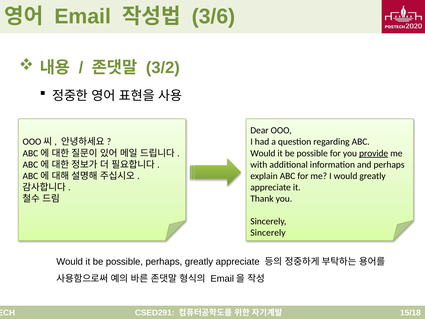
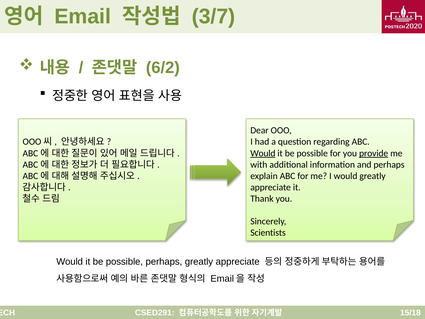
3/6: 3/6 -> 3/7 (214, 16)
3/2: 3/2 -> 6/2 (163, 67)
Would underline: none -> present (263, 153)
Sincerely: Sincerely -> Scientists (268, 232)
